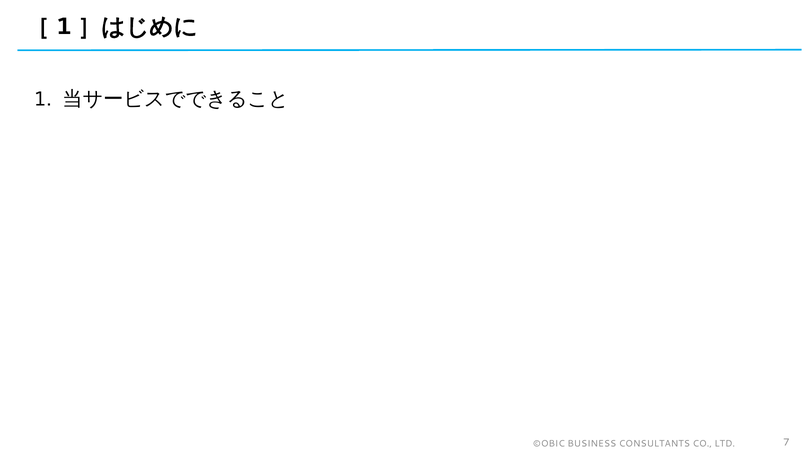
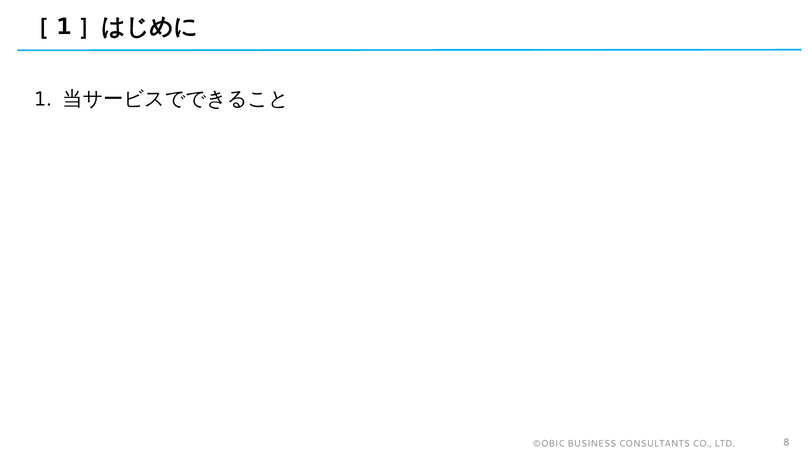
7: 7 -> 8 (786, 443)
